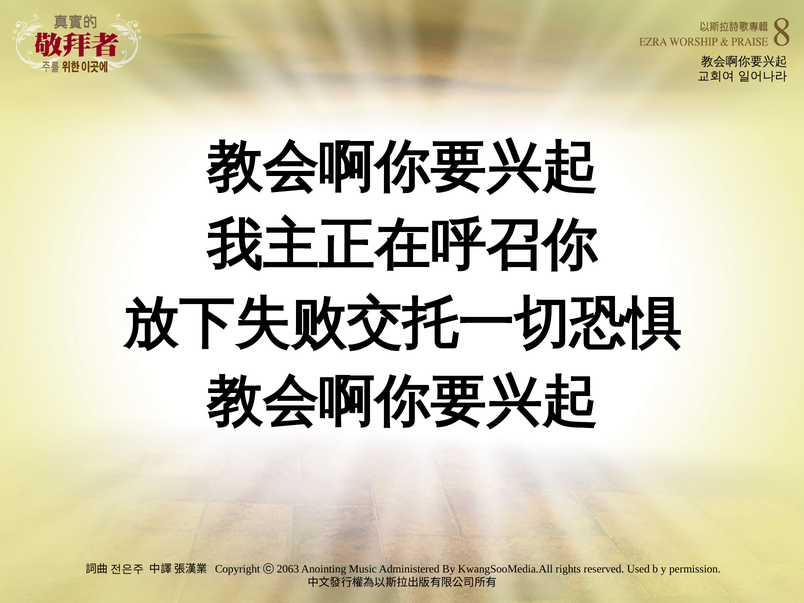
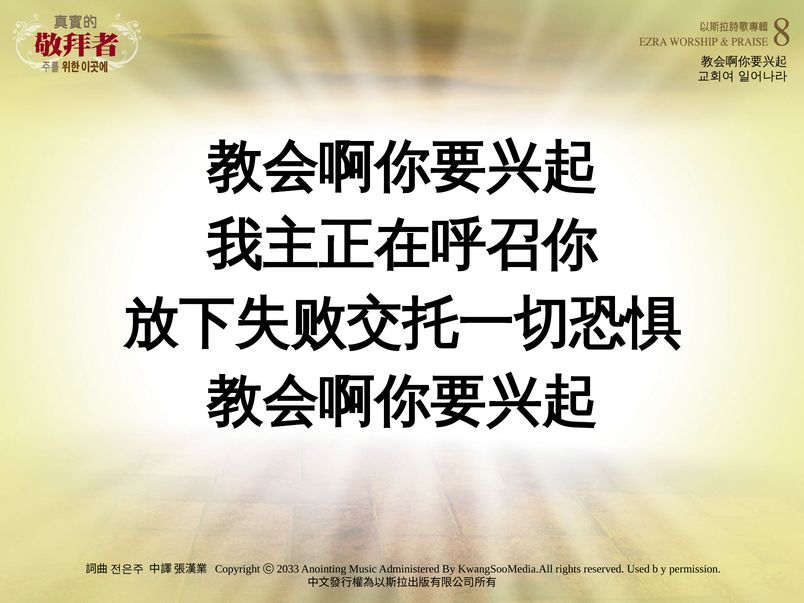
2063: 2063 -> 2033 (288, 569)
